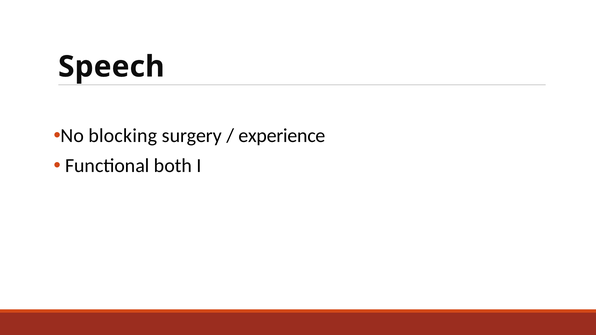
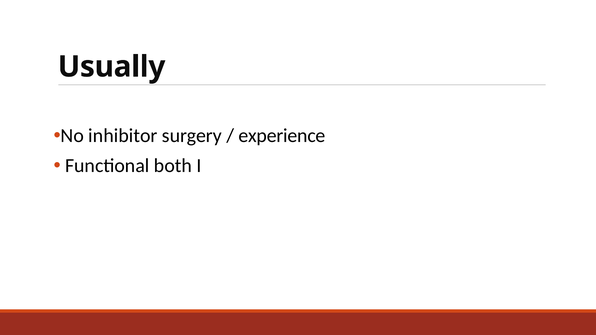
Speech: Speech -> Usually (112, 67)
blocking: blocking -> inhibitor (123, 136)
